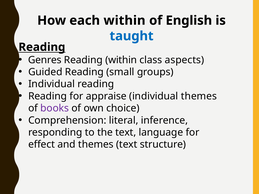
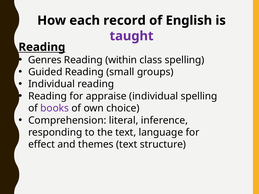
each within: within -> record (125, 21)
taught colour: blue -> purple (132, 36)
class aspects: aspects -> spelling (185, 60)
individual themes: themes -> spelling (199, 96)
